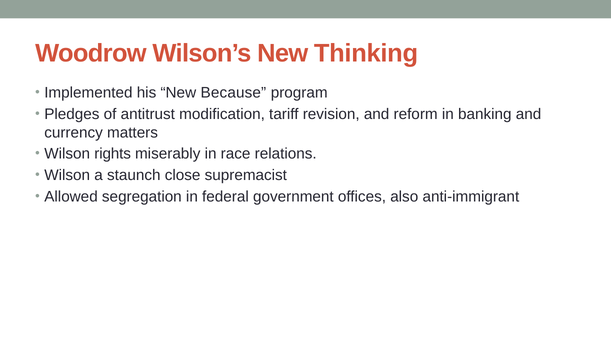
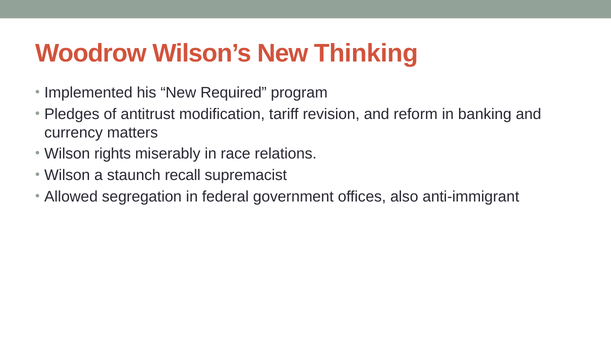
Because: Because -> Required (234, 93)
close: close -> recall (183, 175)
